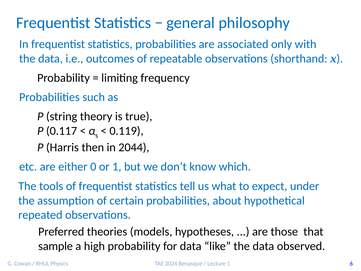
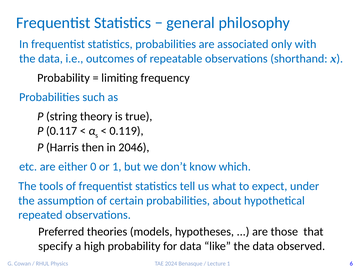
2044: 2044 -> 2046 (134, 147)
sample: sample -> specify (55, 246)
